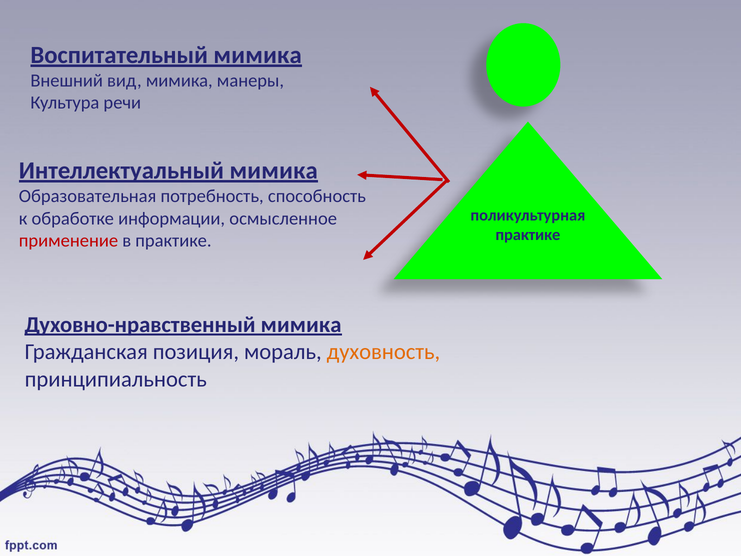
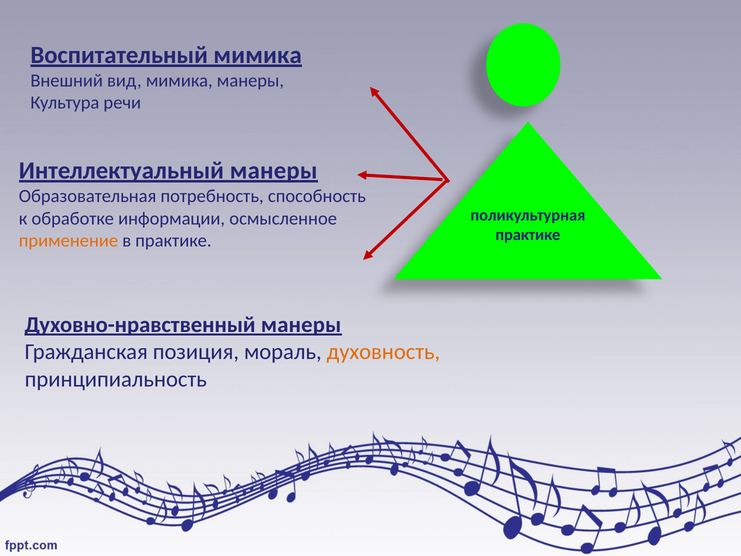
Интеллектуальный мимика: мимика -> манеры (274, 171)
применение colour: red -> orange (68, 241)
Духовно-нравственный мимика: мимика -> манеры (301, 325)
